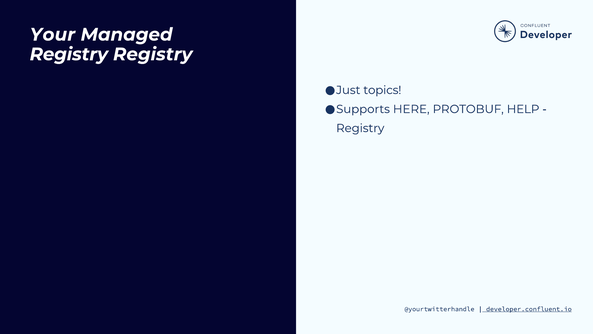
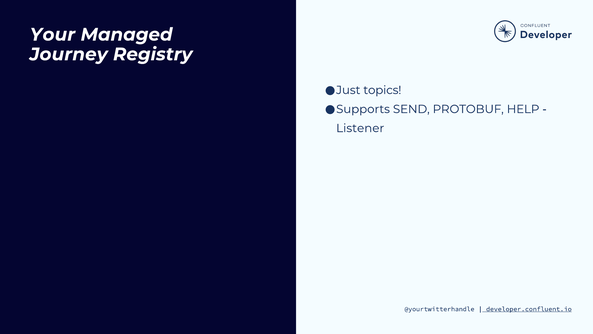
Registry: Registry -> Journey (69, 54)
HERE: HERE -> SEND (411, 109)
Registry: Registry -> Listener (360, 128)
